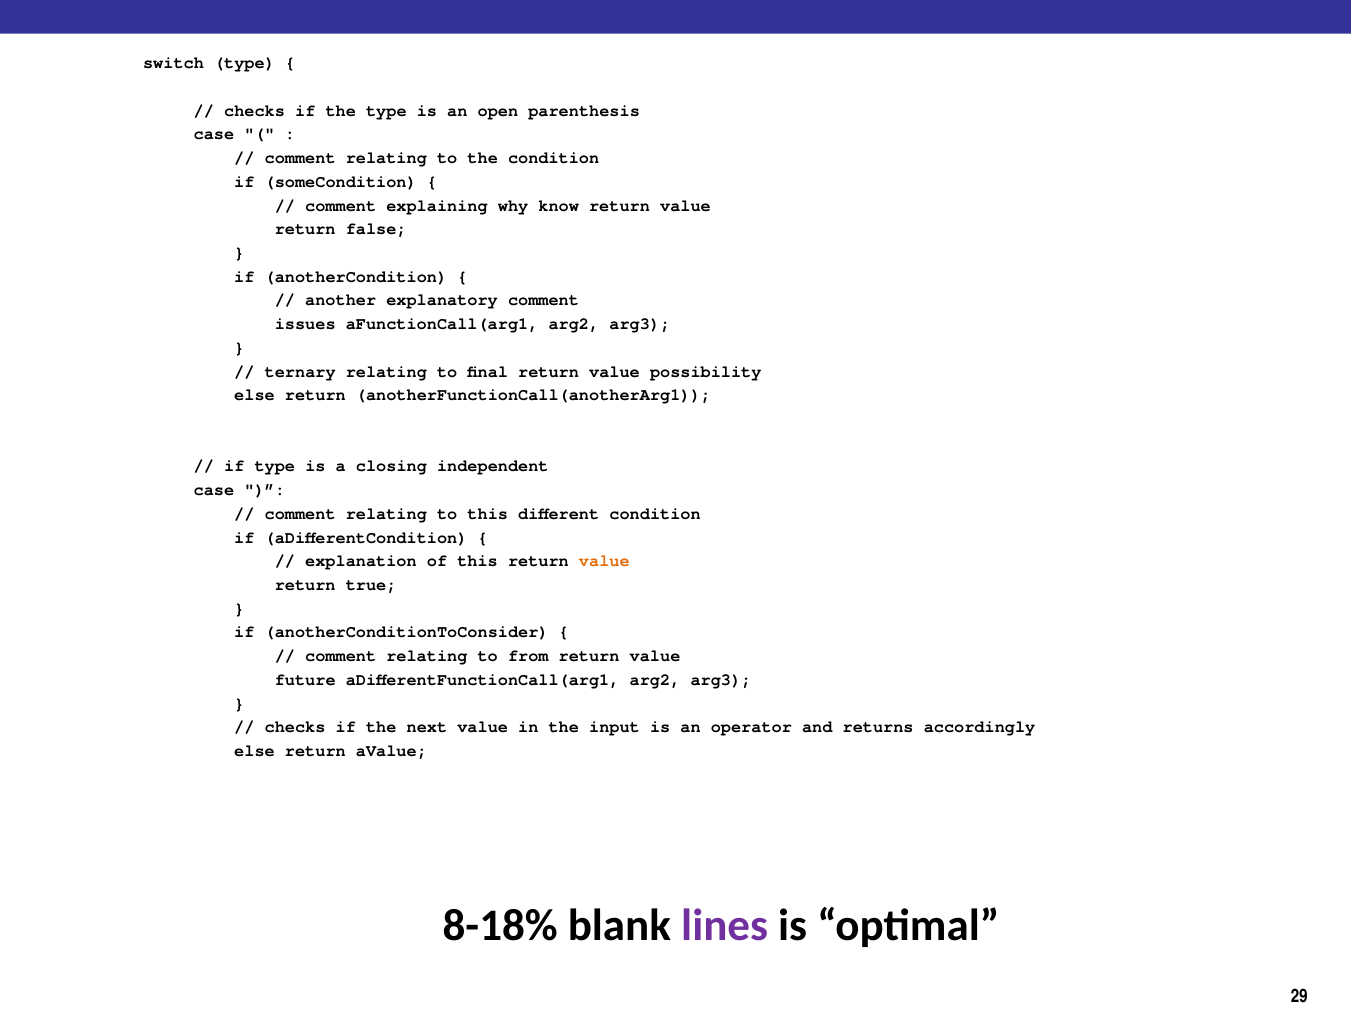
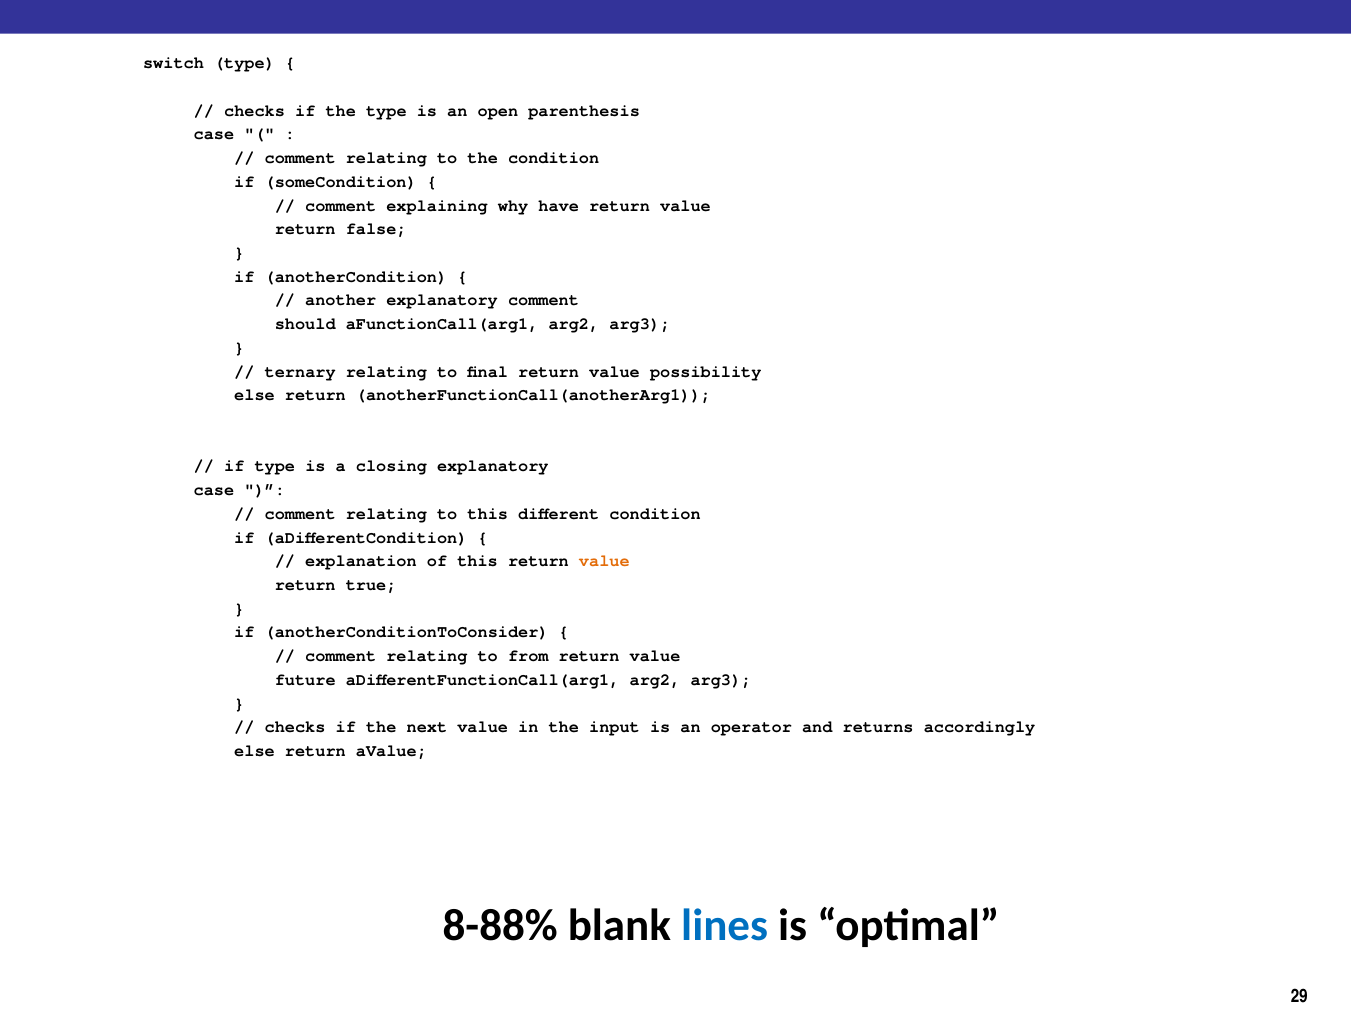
know: know -> have (559, 205)
issues: issues -> should (305, 324)
closing independent: independent -> explanatory (493, 466)
8-18%: 8-18% -> 8-88% (500, 926)
lines colour: purple -> blue (725, 926)
